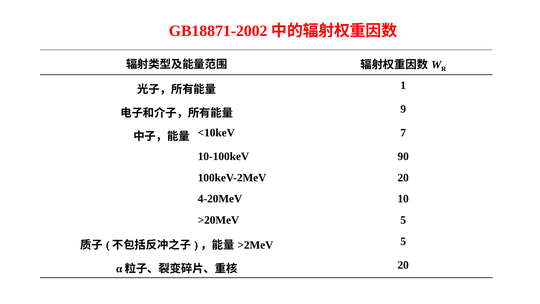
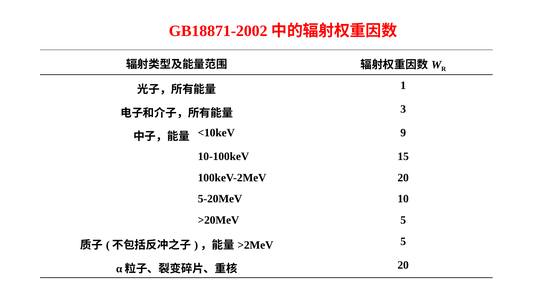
9: 9 -> 3 (403, 109)
7: 7 -> 9 (403, 133)
90: 90 -> 15 (403, 156)
4-20MeV: 4-20MeV -> 5-20MeV (220, 199)
